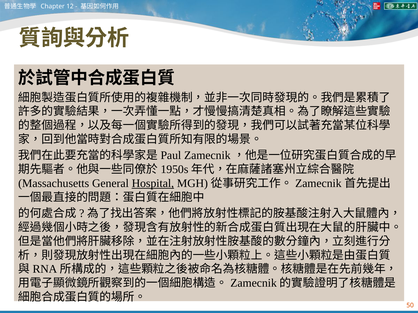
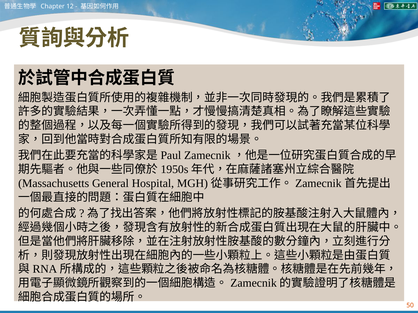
Hospital underline: present -> none (153, 184)
